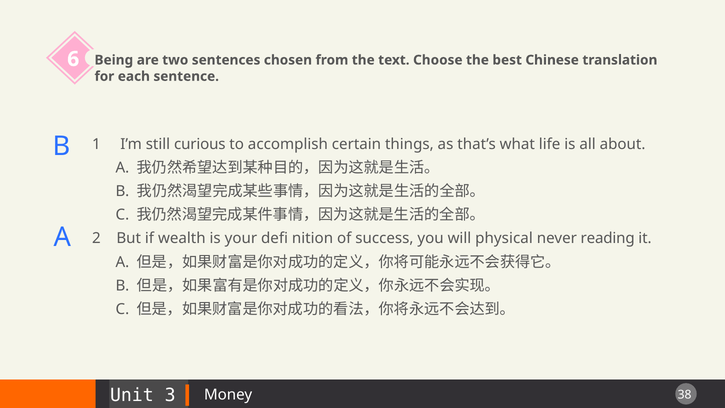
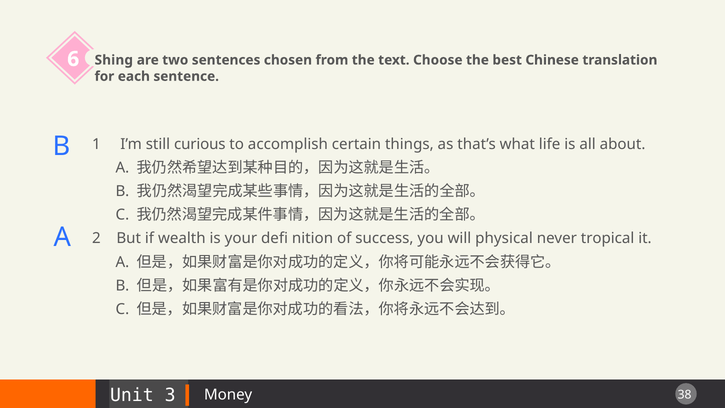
Being: Being -> Shing (114, 60)
reading: reading -> tropical (608, 238)
